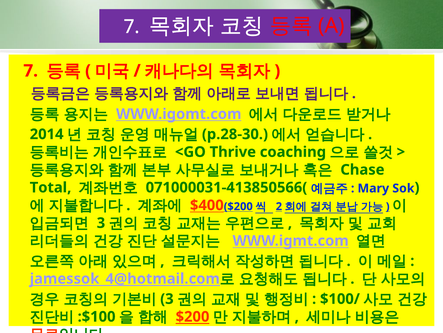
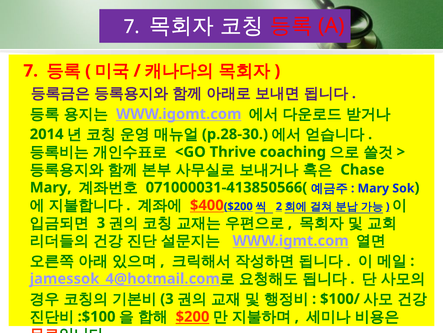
Total: Total -> Mary (51, 187)
